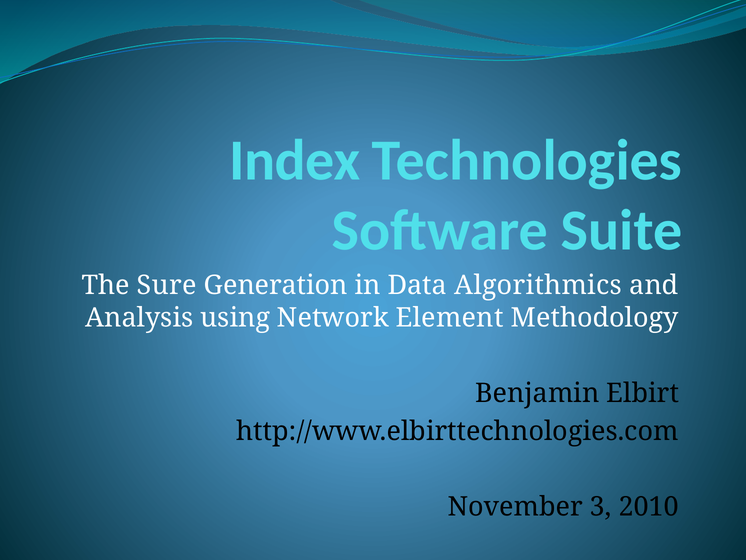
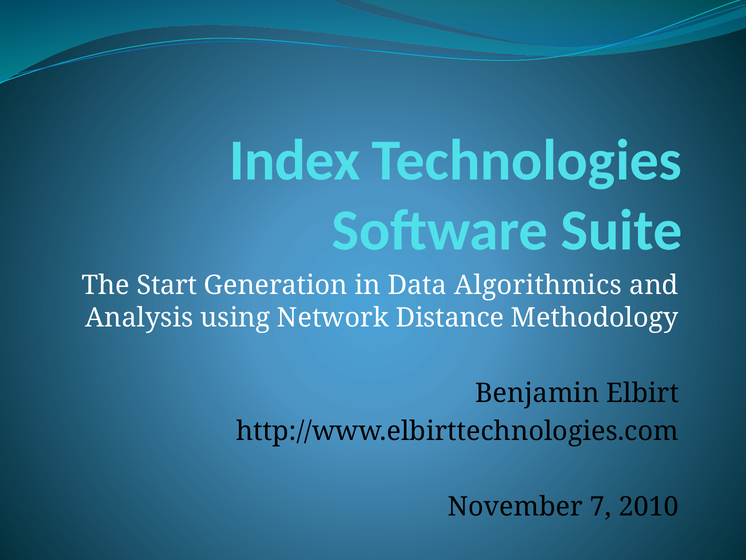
Sure: Sure -> Start (167, 285)
Element: Element -> Distance (450, 318)
3: 3 -> 7 (601, 506)
